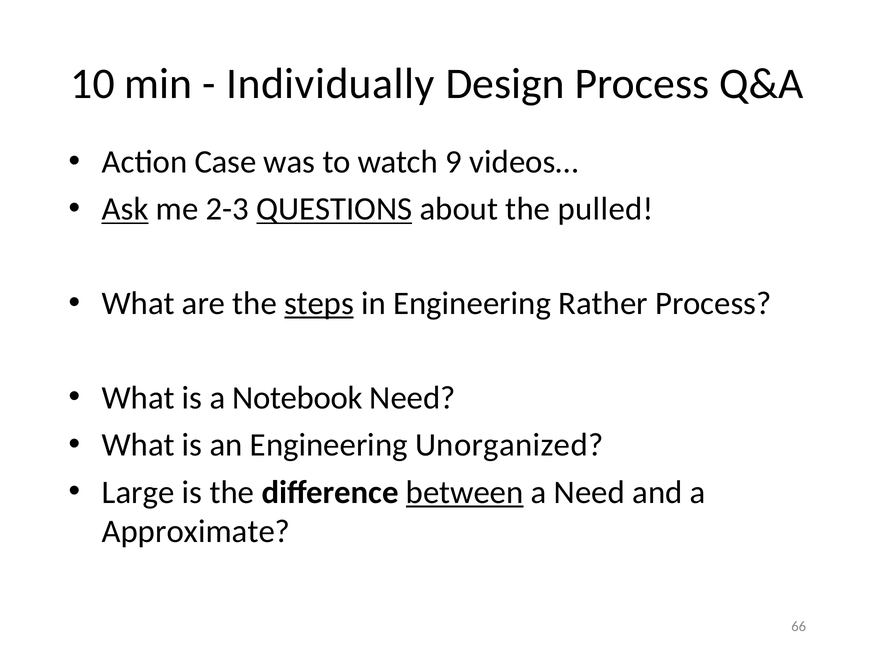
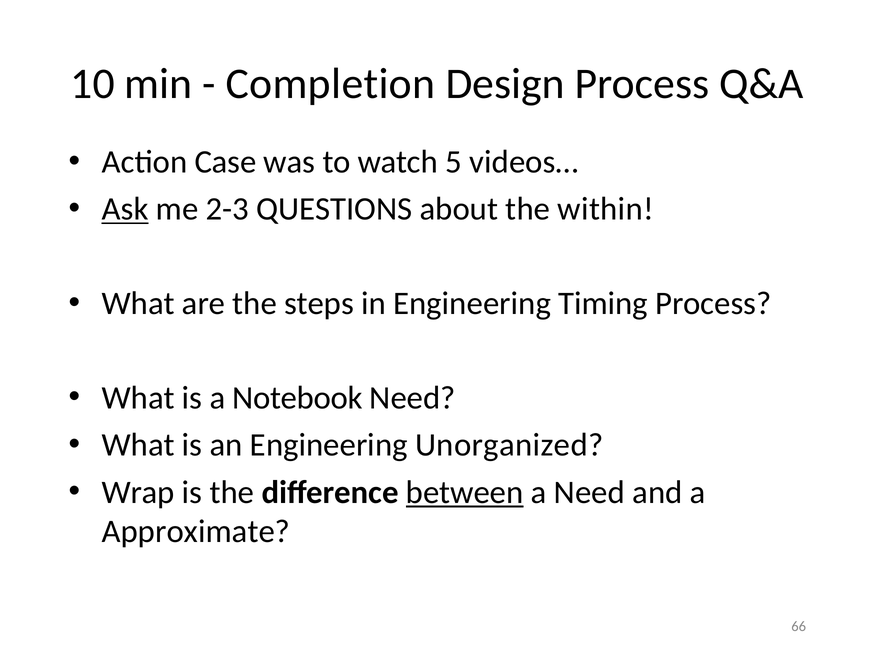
Individually: Individually -> Completion (330, 84)
9: 9 -> 5 (454, 162)
QUESTIONS underline: present -> none (334, 209)
pulled: pulled -> within (606, 209)
steps underline: present -> none (319, 304)
Rather: Rather -> Timing (603, 304)
Large: Large -> Wrap (138, 492)
